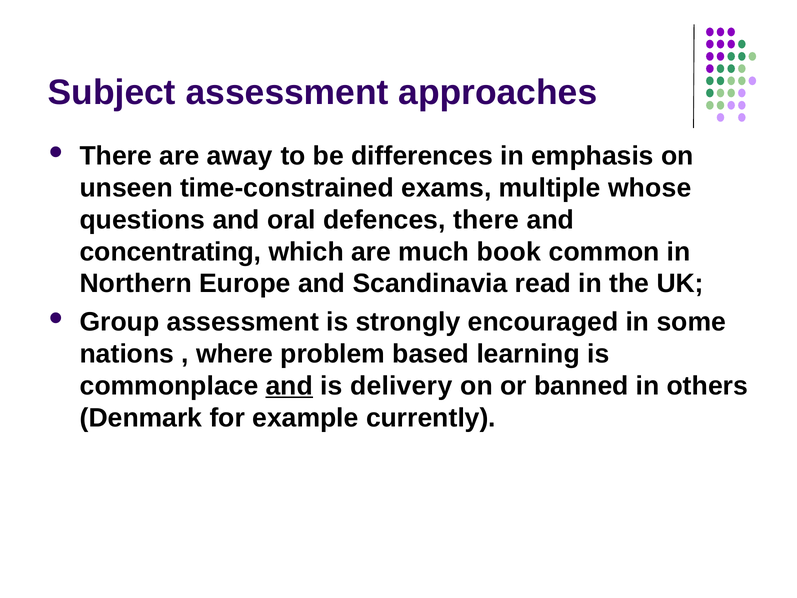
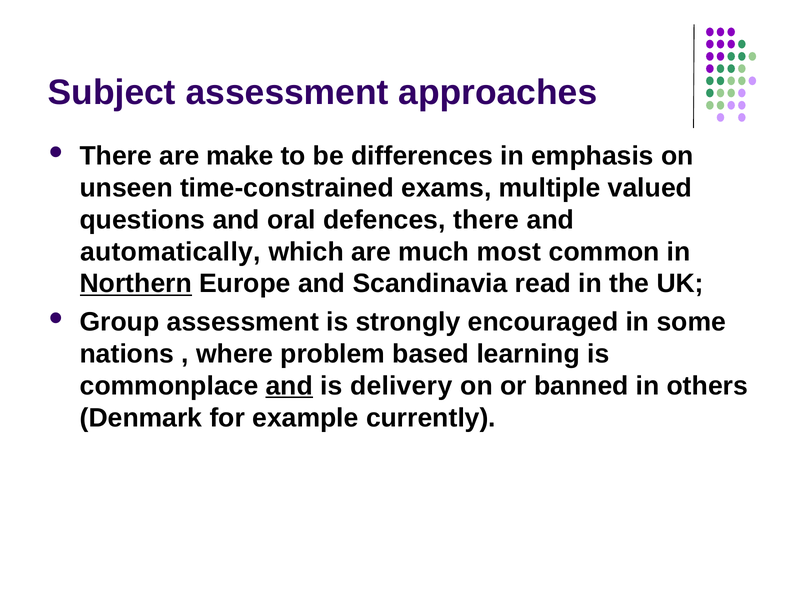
away: away -> make (240, 156)
whose: whose -> valued (650, 188)
concentrating: concentrating -> automatically (170, 252)
book: book -> most (509, 252)
Northern underline: none -> present (136, 284)
